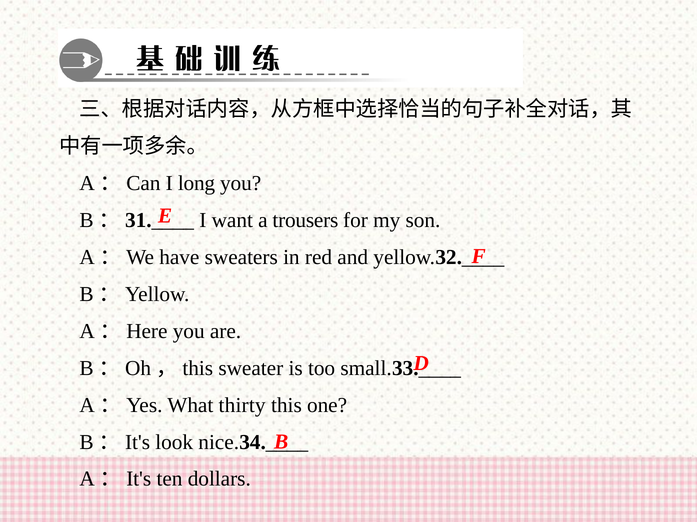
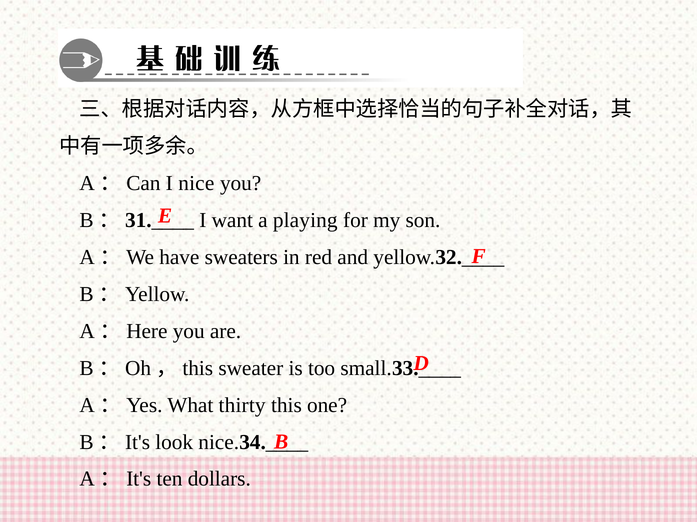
long: long -> nice (196, 184)
trousers: trousers -> playing (305, 221)
